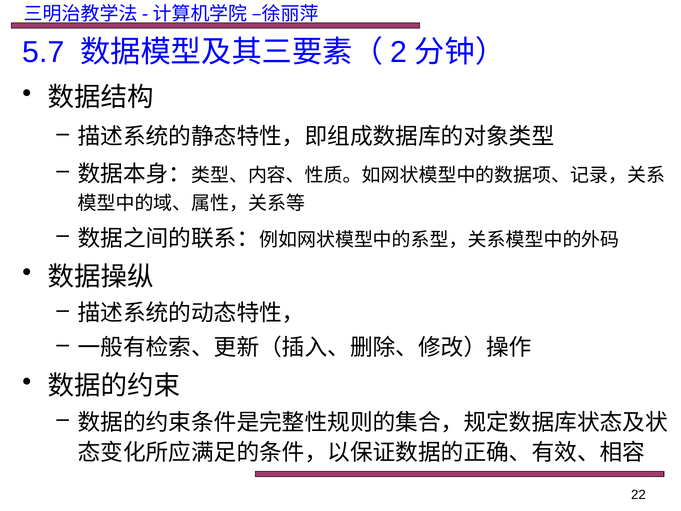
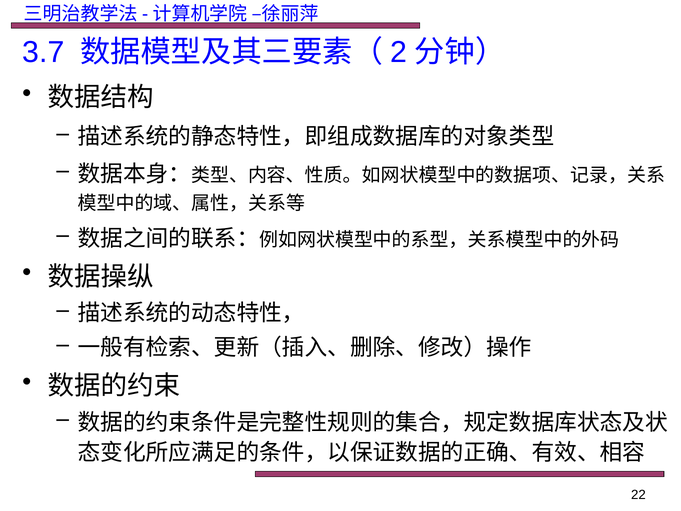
5.7: 5.7 -> 3.7 (43, 52)
